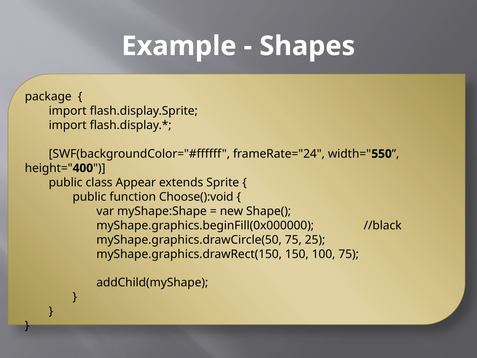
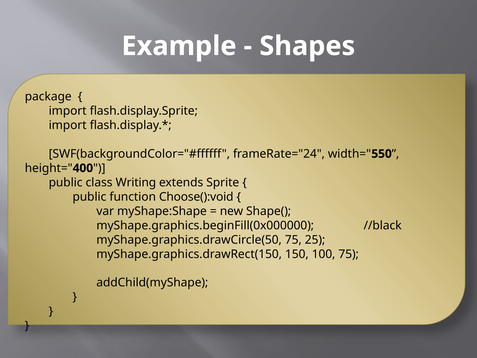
Appear: Appear -> Writing (136, 182)
